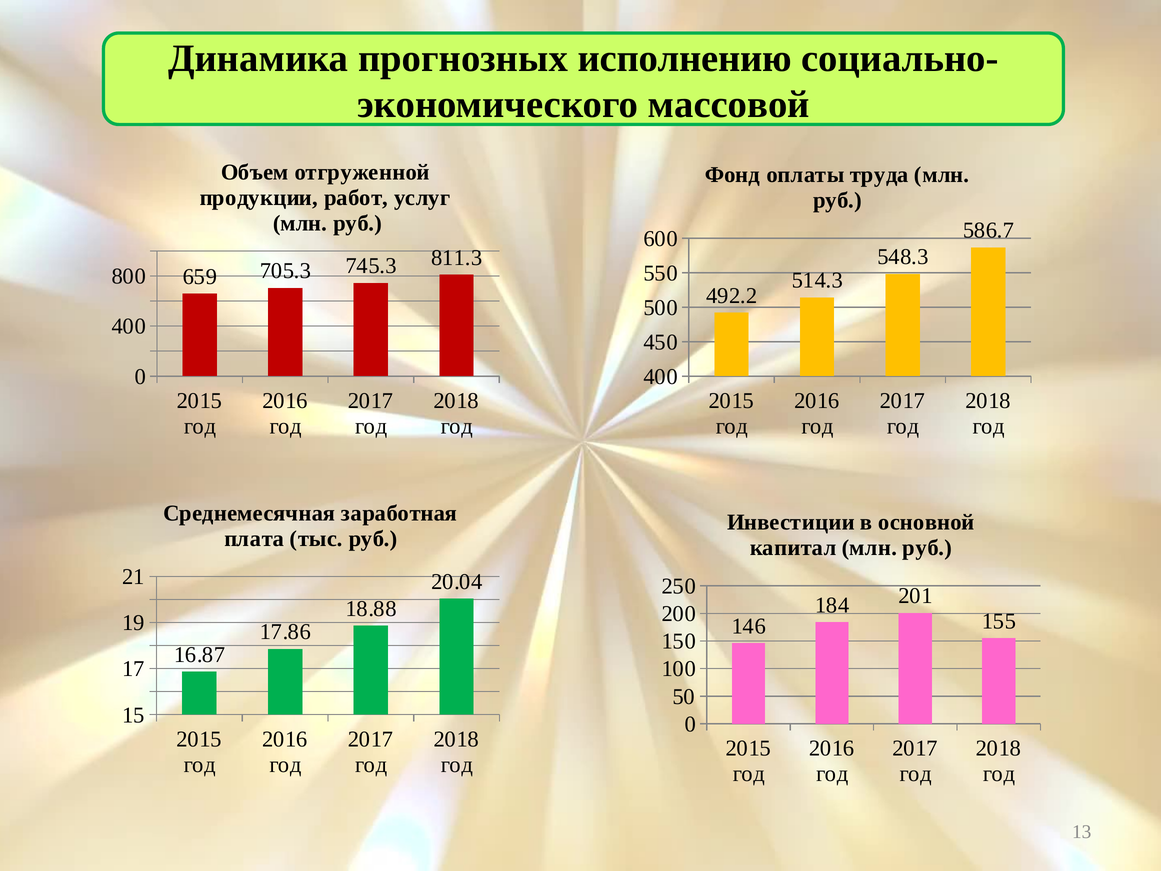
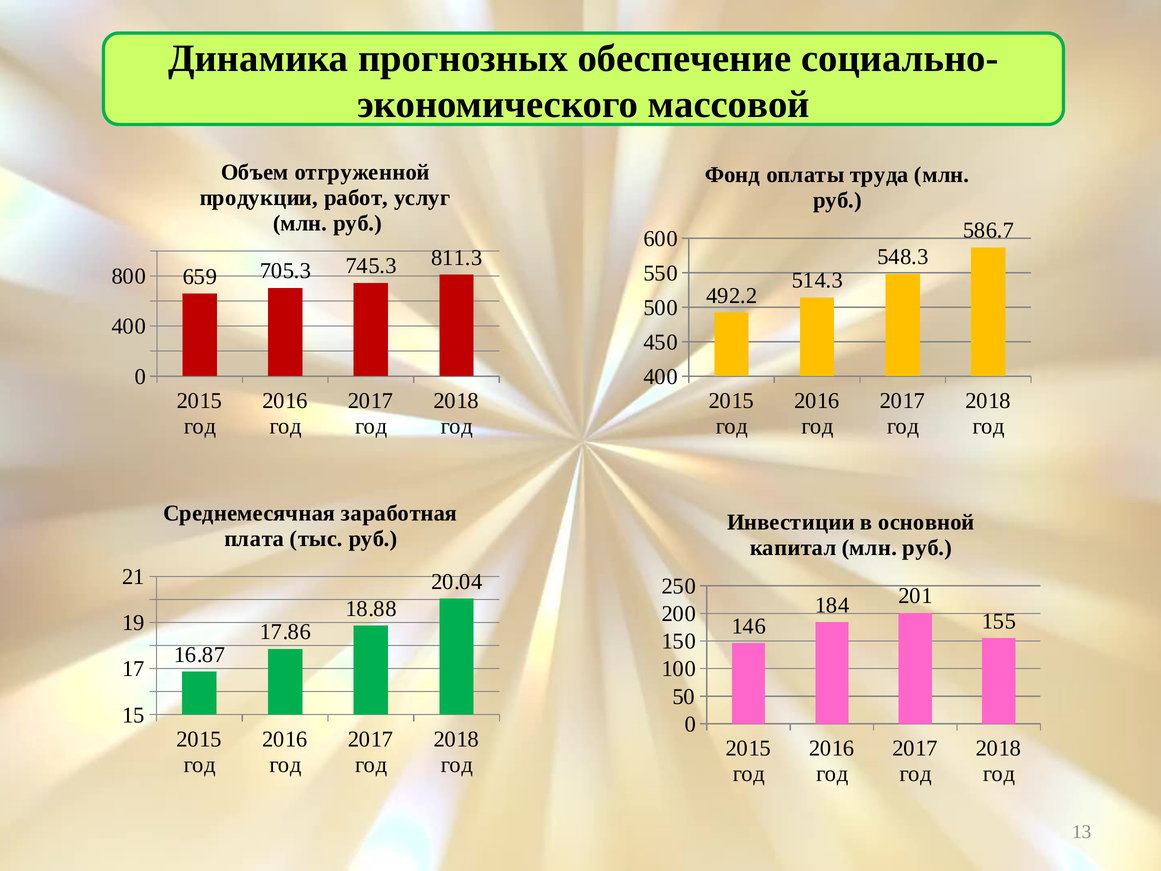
исполнению: исполнению -> обеспечение (684, 58)
